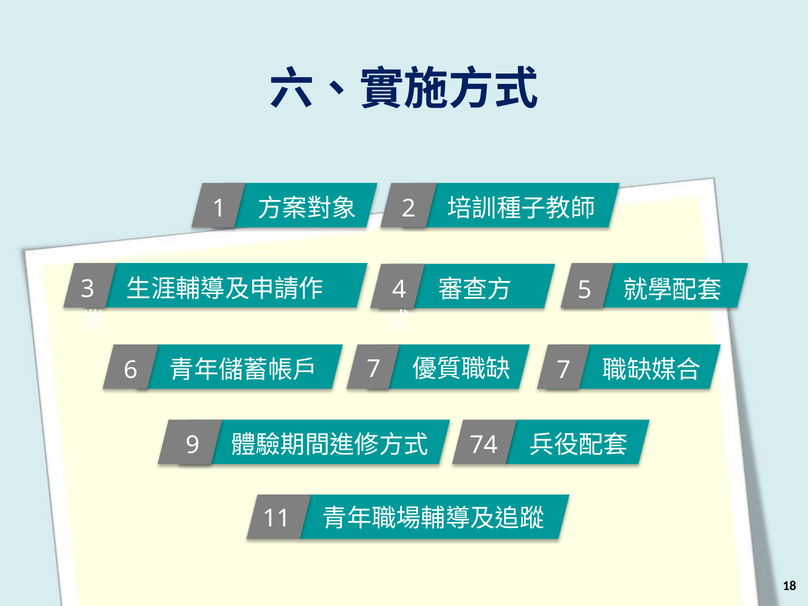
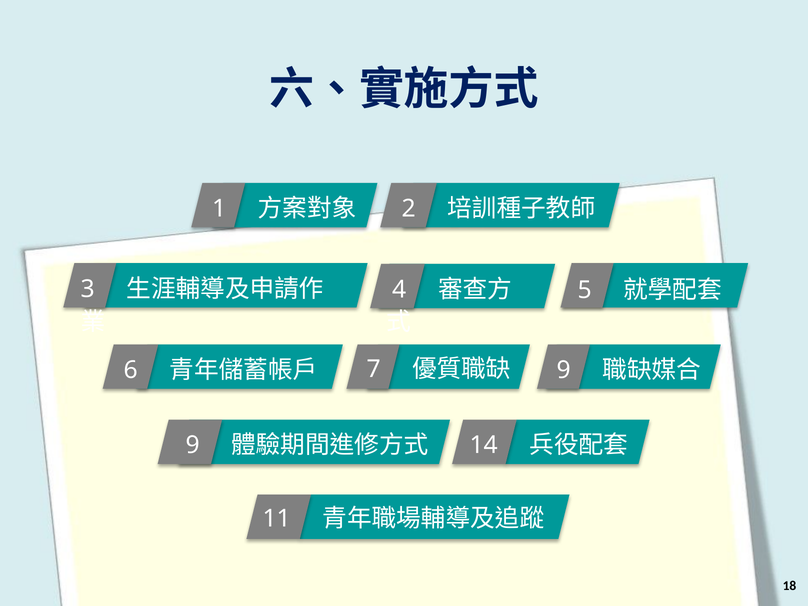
7: 7 -> 9 (564, 370)
74: 74 -> 14 (484, 445)
